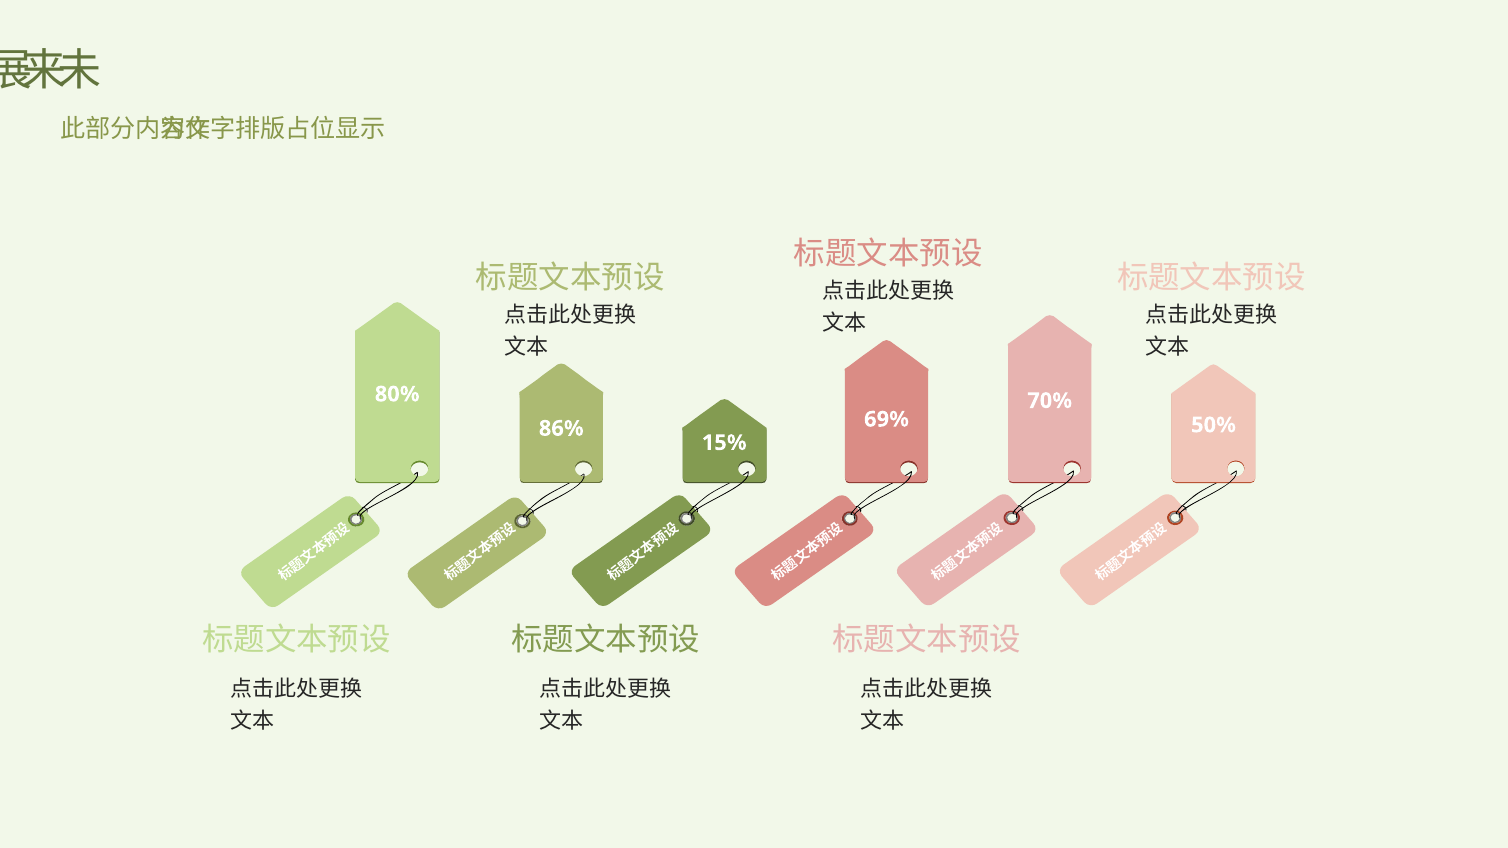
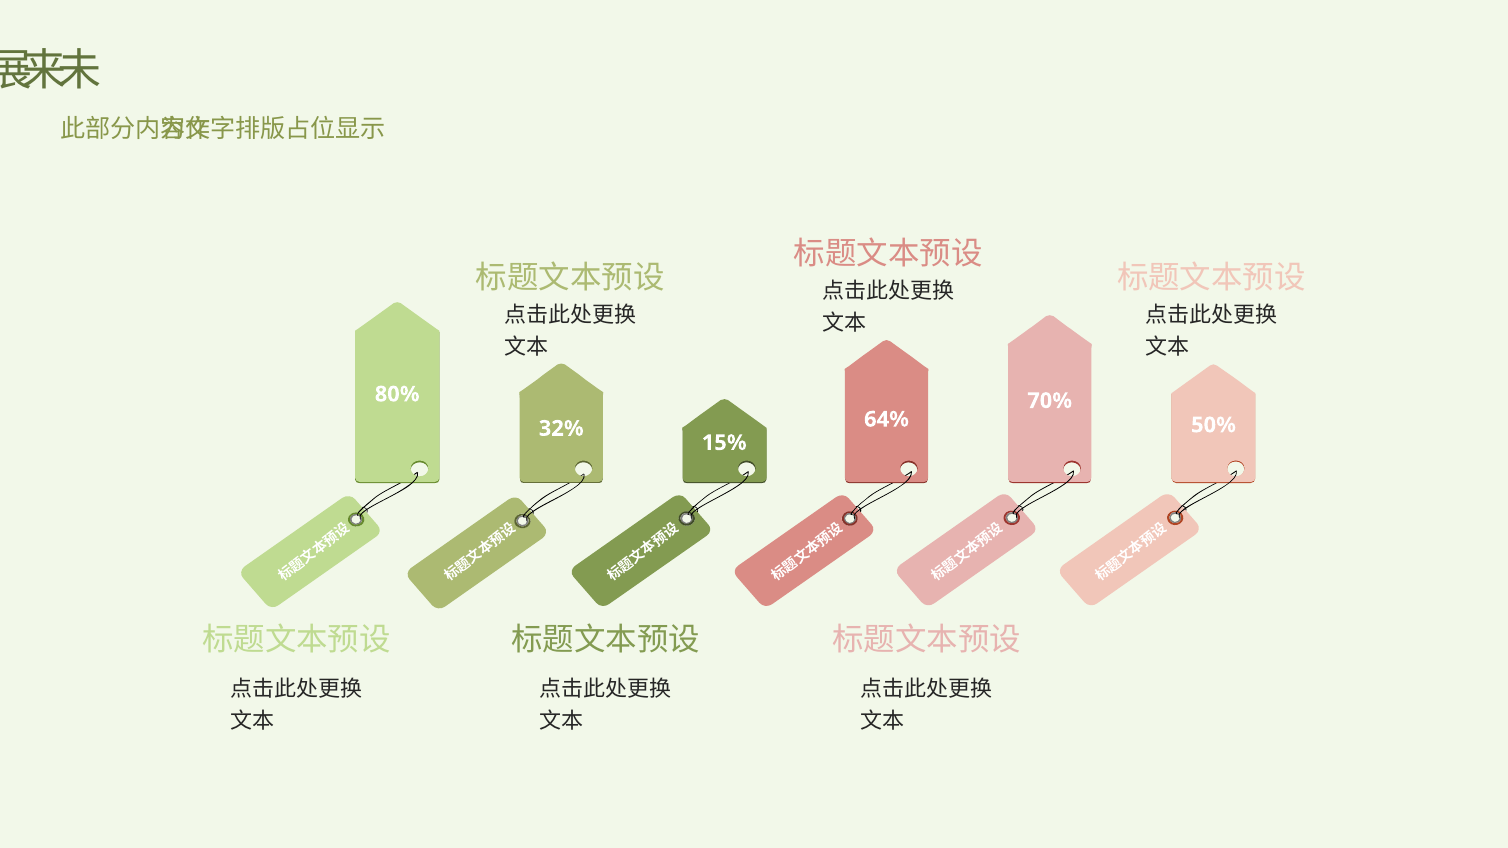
69%: 69% -> 64% (887, 419)
86%: 86% -> 32% (561, 429)
